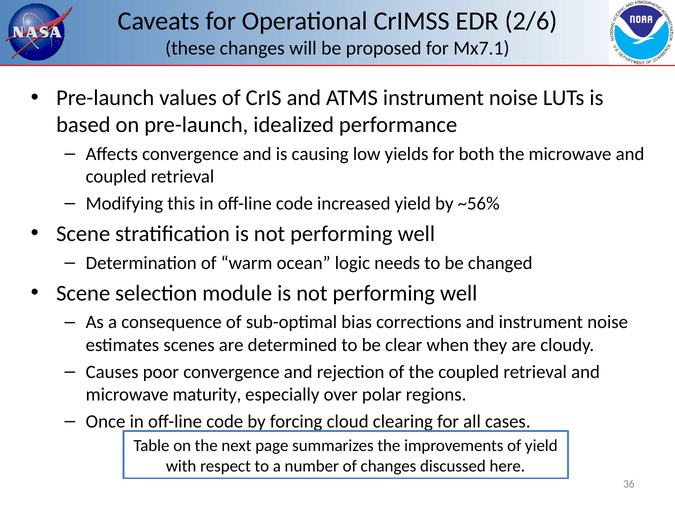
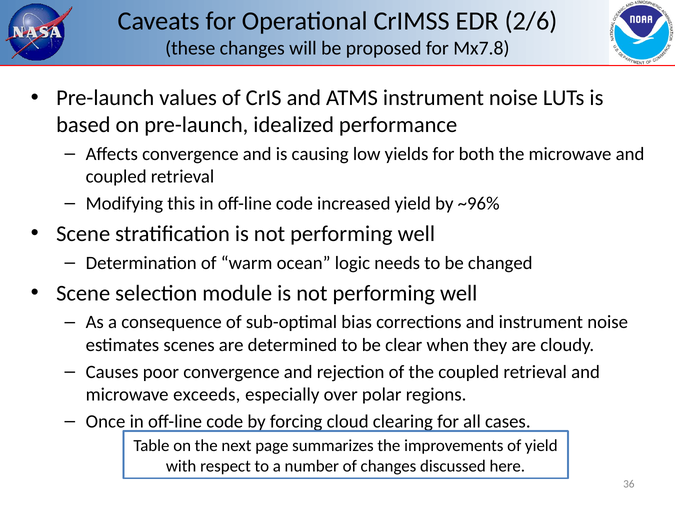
Mx7.1: Mx7.1 -> Mx7.8 (481, 48)
~56%: ~56% -> ~96% (479, 203)
maturity: maturity -> exceeds (207, 394)
